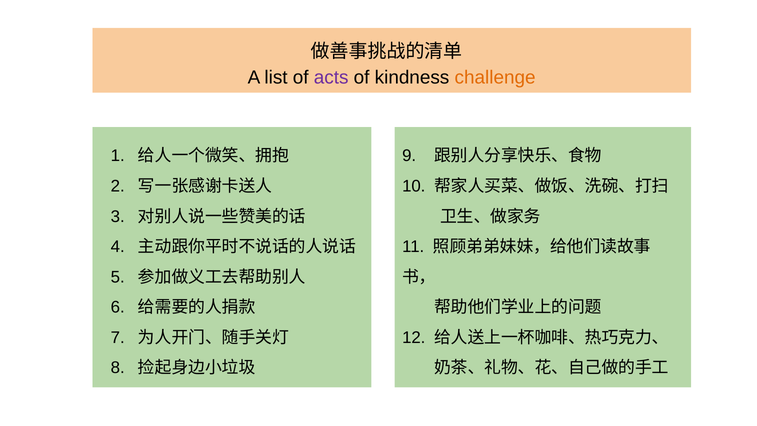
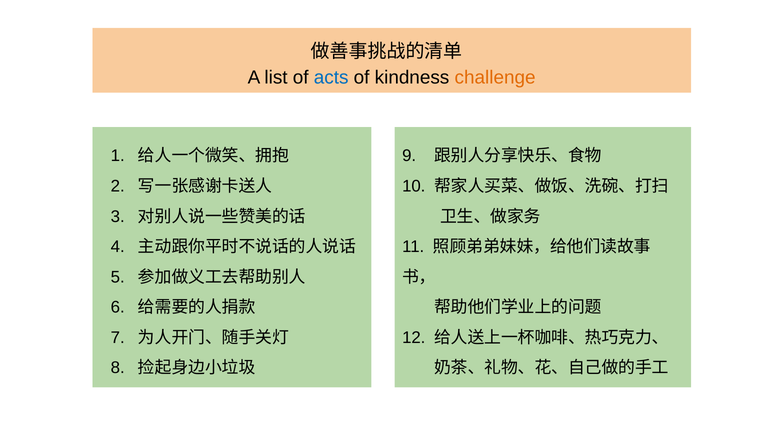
acts colour: purple -> blue (331, 78)
